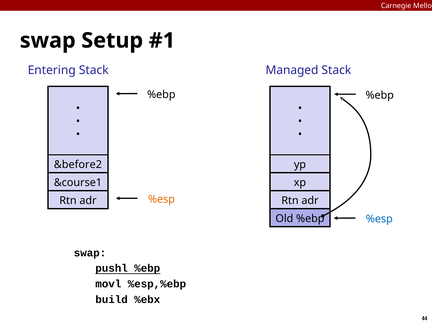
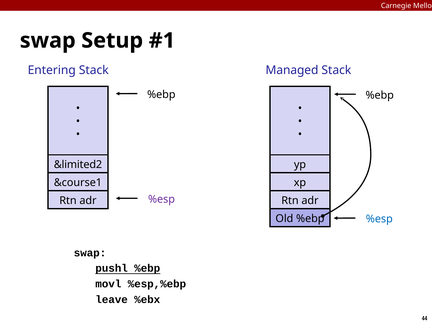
&before2: &before2 -> &limited2 (78, 165)
%esp colour: orange -> purple (162, 199)
build: build -> leave (112, 299)
